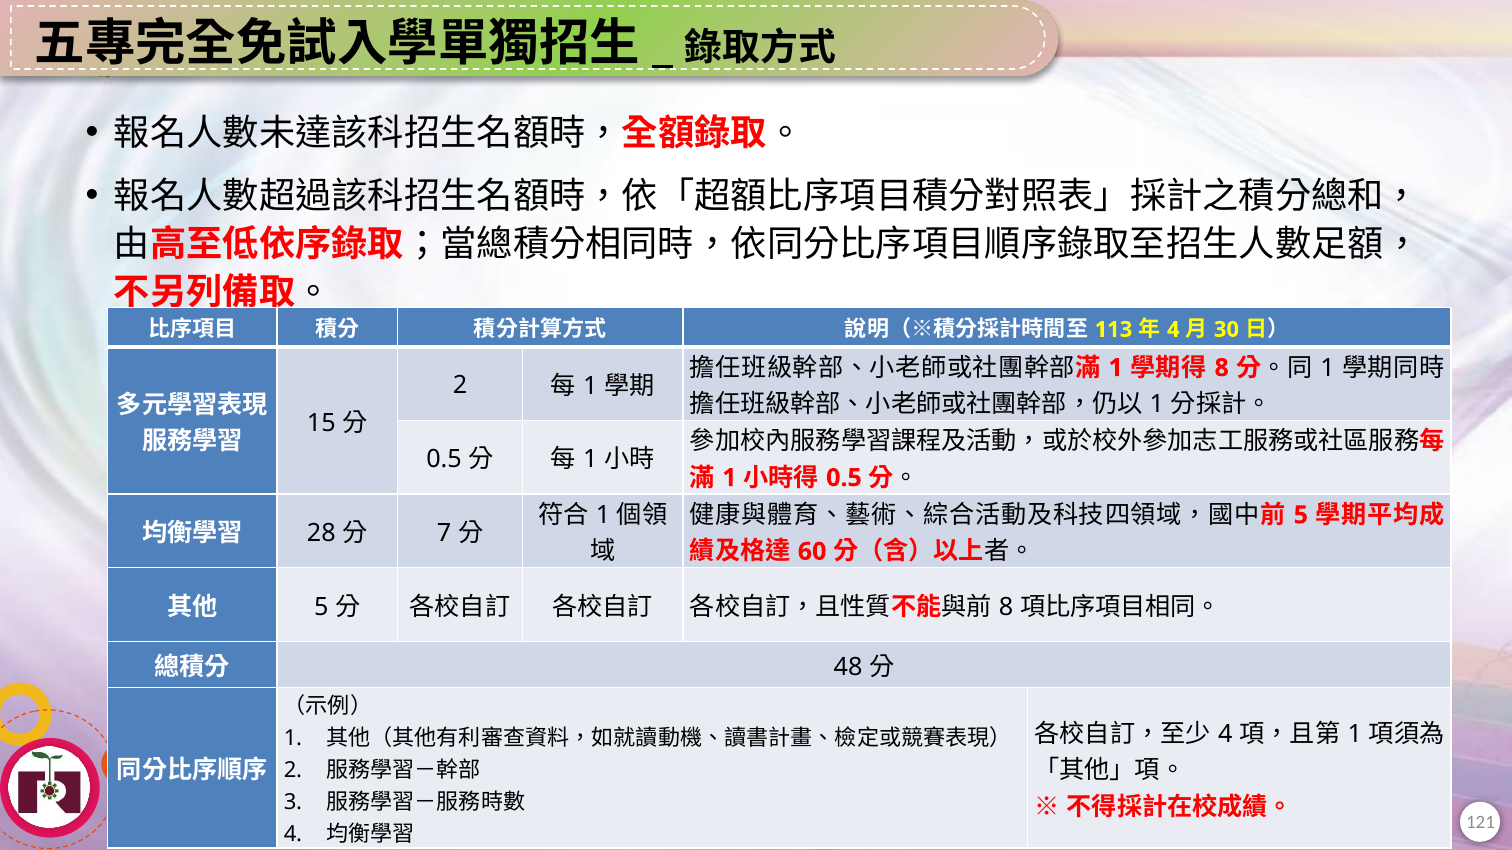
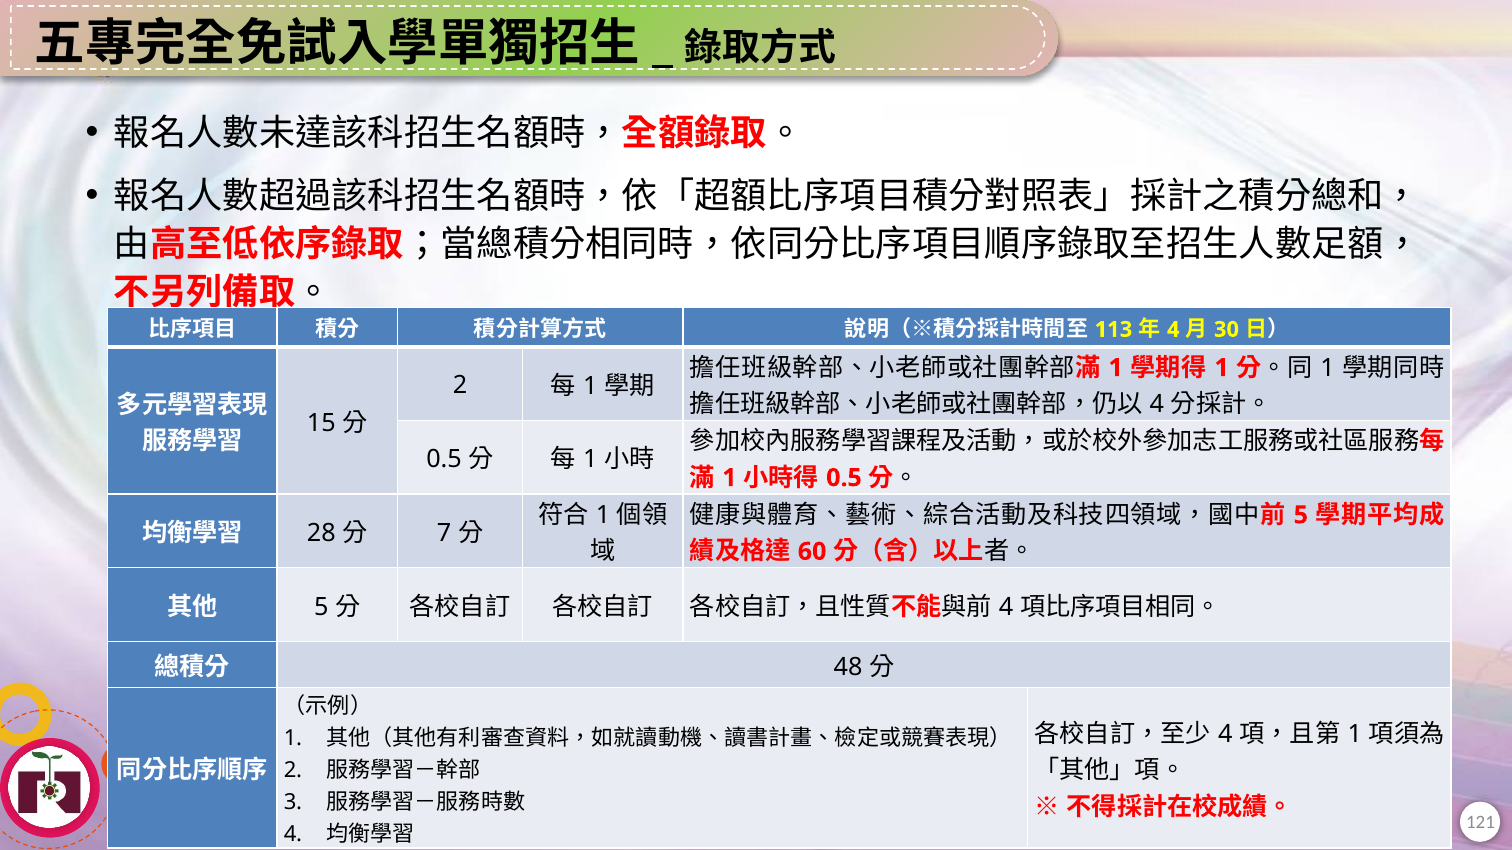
8: 8 -> 1 (1222, 368)
1: 1 -> 4 (1157, 405)
8: 8 -> 4 (1006, 607)
